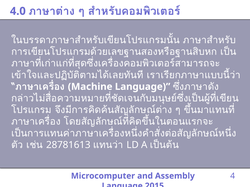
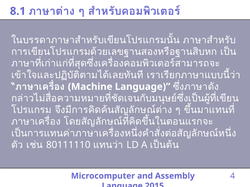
4.0: 4.0 -> 8.1 (18, 11)
28781613: 28781613 -> 80111110 (68, 145)
